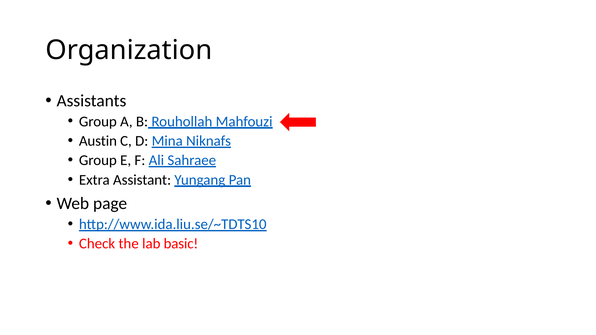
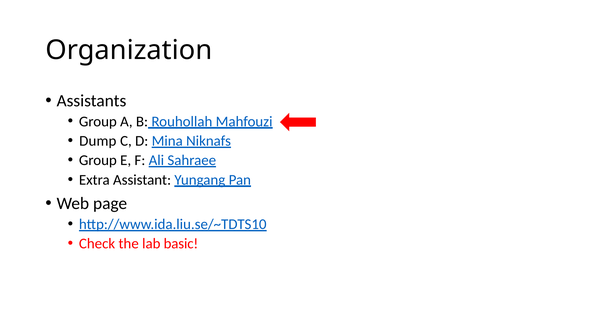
Austin: Austin -> Dump (98, 141)
